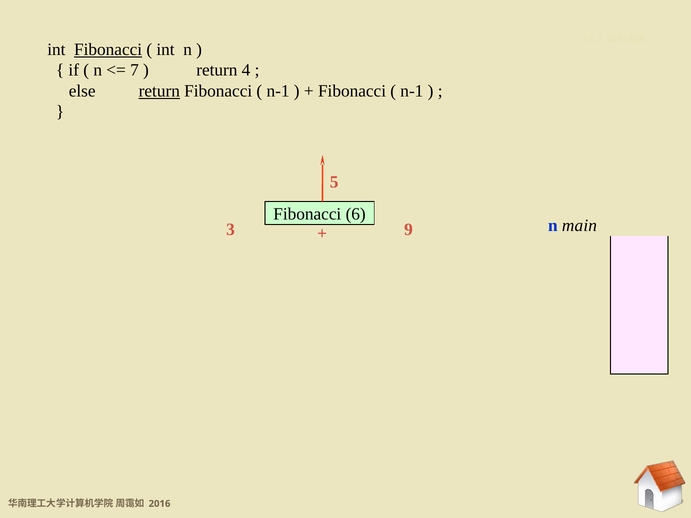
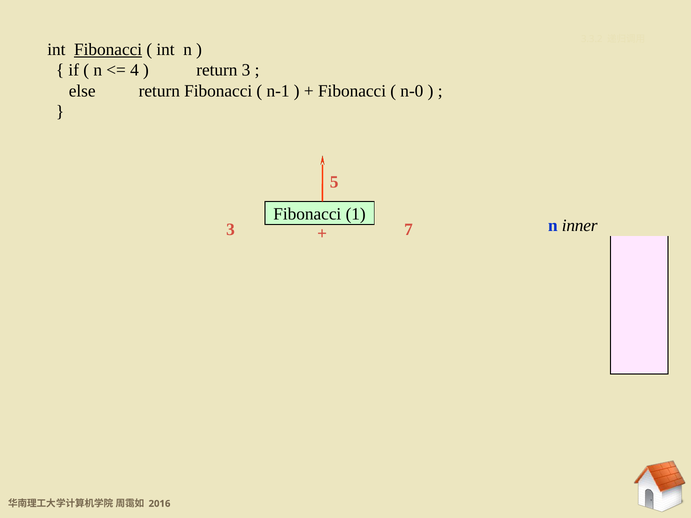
7: 7 -> 4 (134, 70)
return 4: 4 -> 3 (246, 70)
return underline: present -> none (159, 91)
n-1: n-1 -> n-0 (412, 91)
6: 6 -> 1 (356, 214)
main: main -> inner (580, 226)
9: 9 -> 7 (408, 230)
